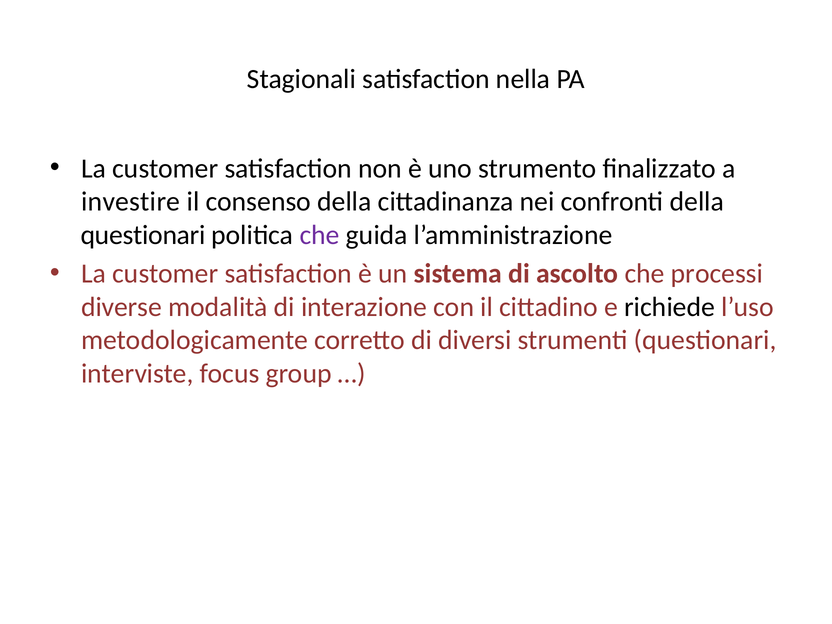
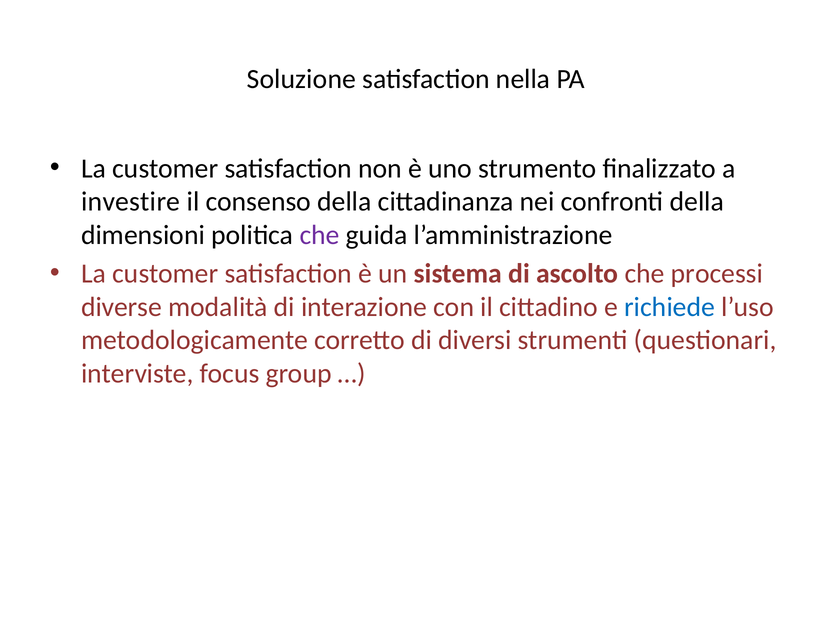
Stagionali: Stagionali -> Soluzione (301, 79)
questionari: questionari -> dimensioni (143, 235)
richiede colour: black -> blue (670, 307)
